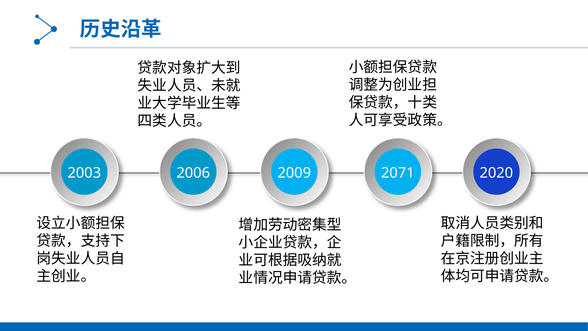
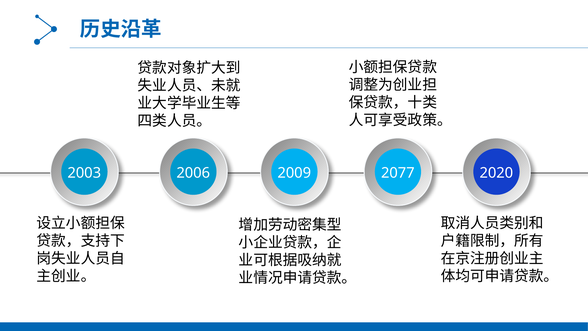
2071: 2071 -> 2077 (398, 173)
